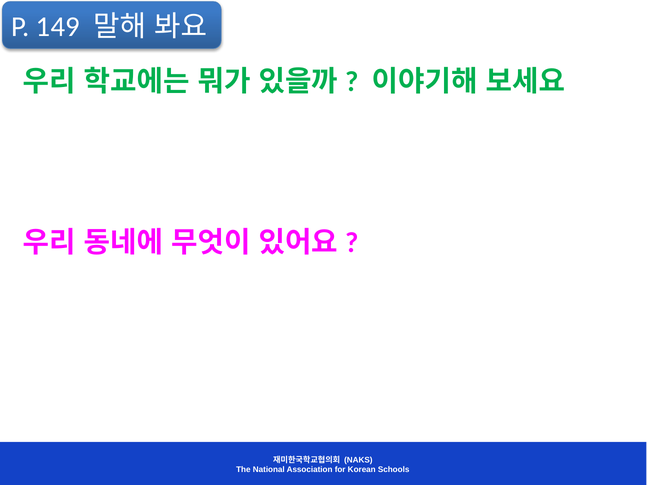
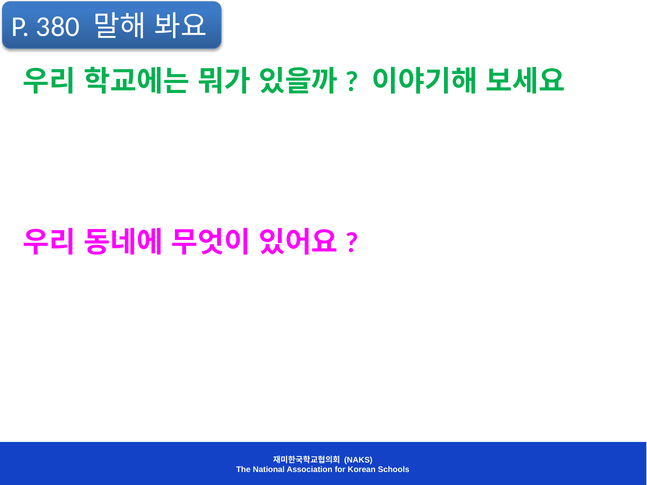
149: 149 -> 380 (58, 27)
